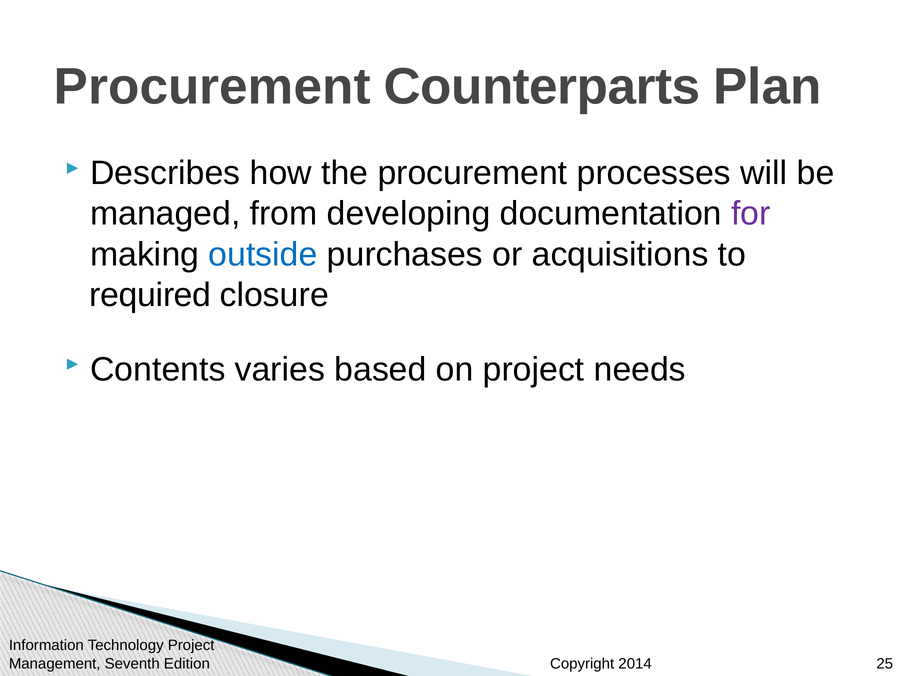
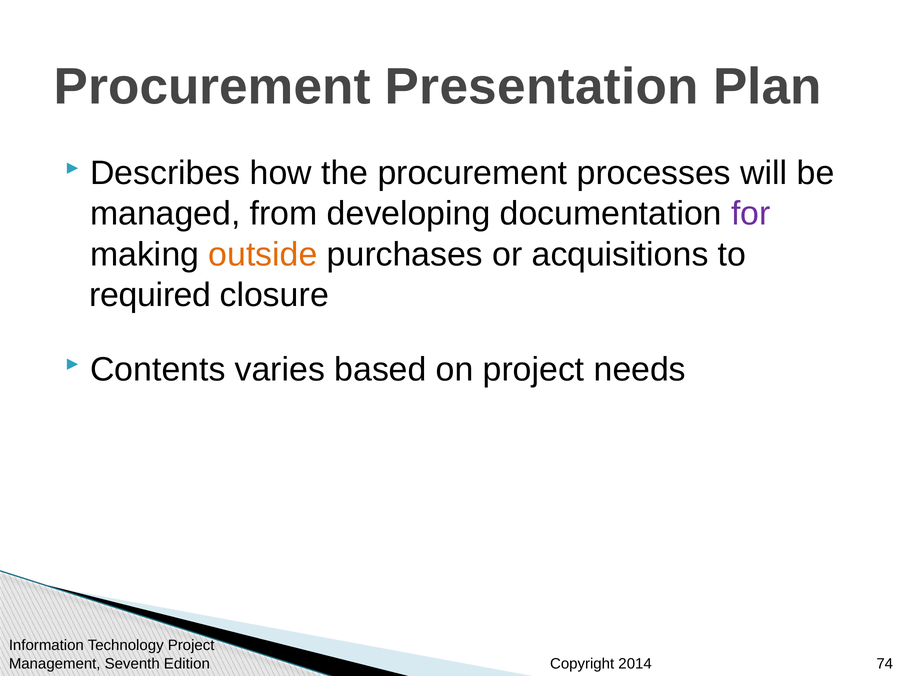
Counterparts: Counterparts -> Presentation (542, 87)
outside colour: blue -> orange (263, 255)
25: 25 -> 74 (885, 664)
